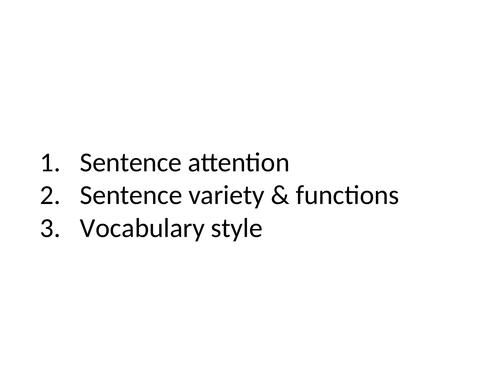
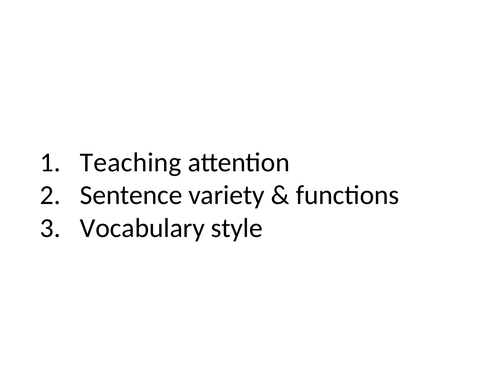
Sentence: Sentence -> Teaching (131, 163)
